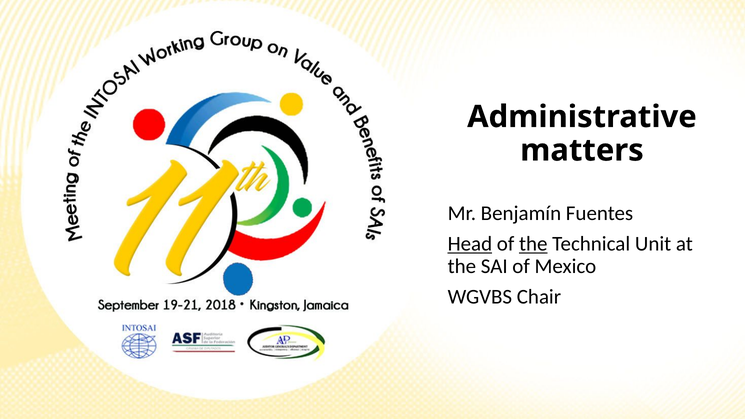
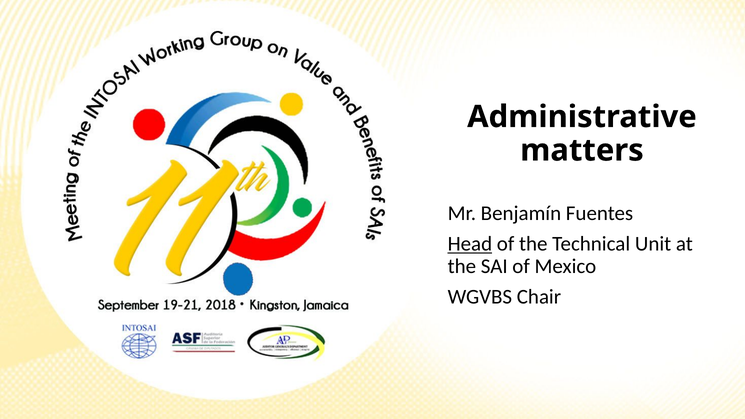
the underline: present -> none (533, 244)
